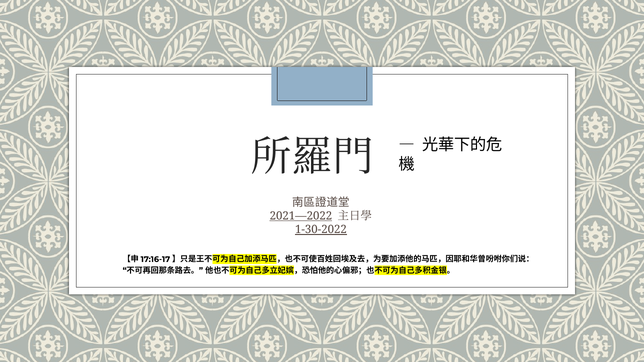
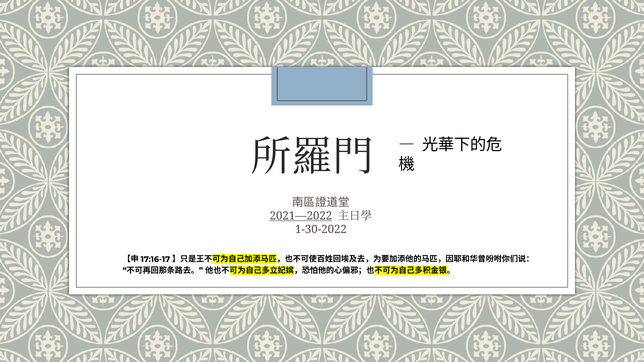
1-30-2022 underline: present -> none (321, 230)
